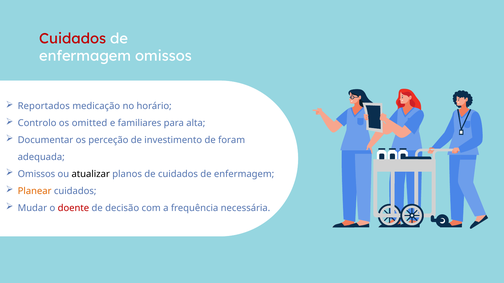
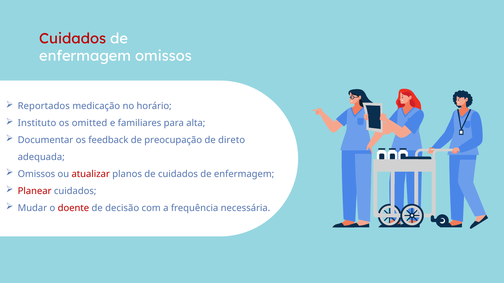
Controlo: Controlo -> Instituto (37, 123)
perceção: perceção -> feedback (108, 140)
investimento: investimento -> preocupação (173, 140)
foram: foram -> direto (232, 140)
atualizar colour: black -> red (91, 174)
Planear colour: orange -> red (35, 191)
